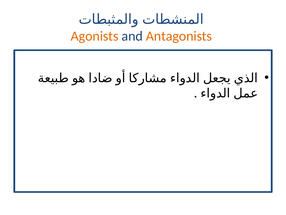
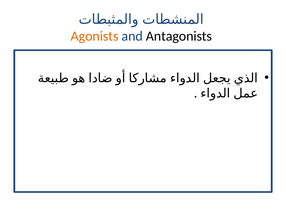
Antagonists colour: orange -> black (179, 36)
